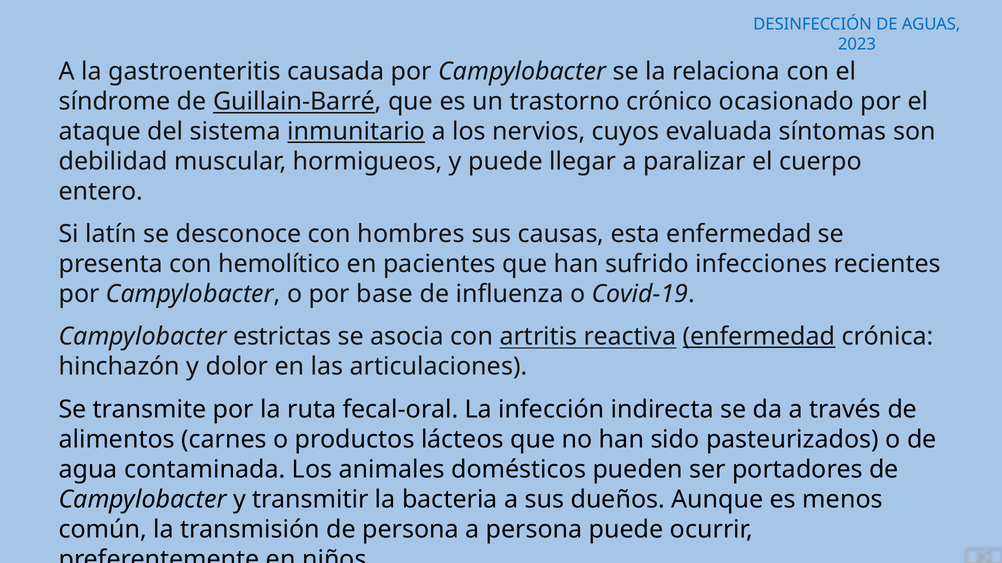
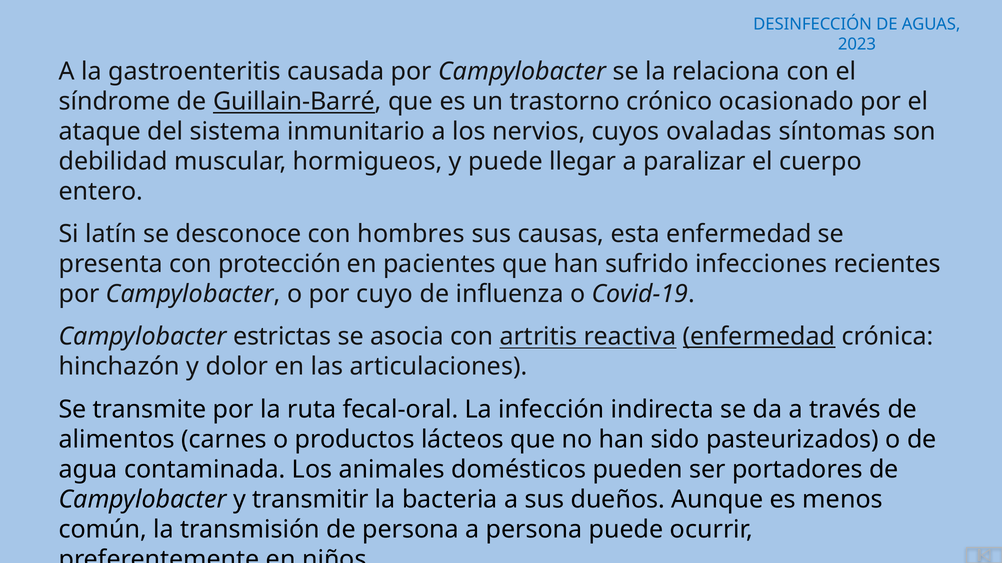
inmunitario underline: present -> none (356, 132)
evaluada: evaluada -> ovaladas (719, 132)
hemolítico: hemolítico -> protección (280, 264)
base: base -> cuyo (385, 294)
